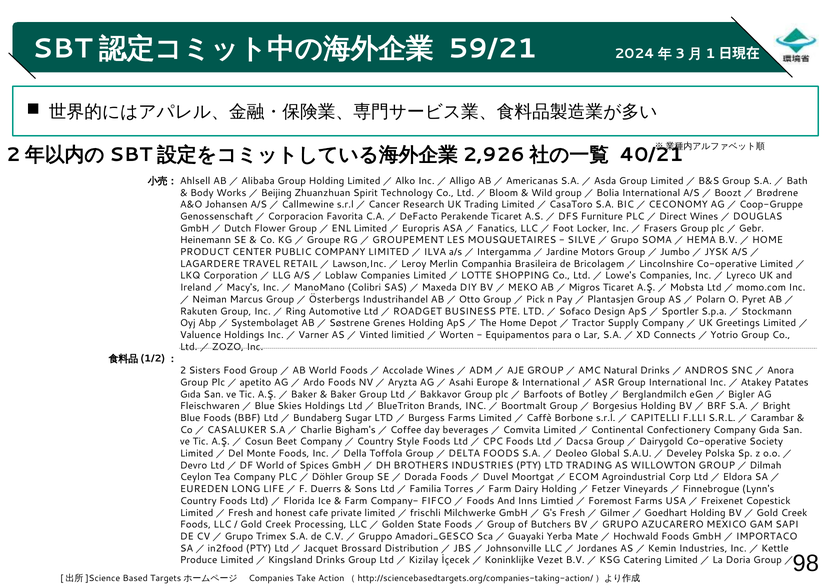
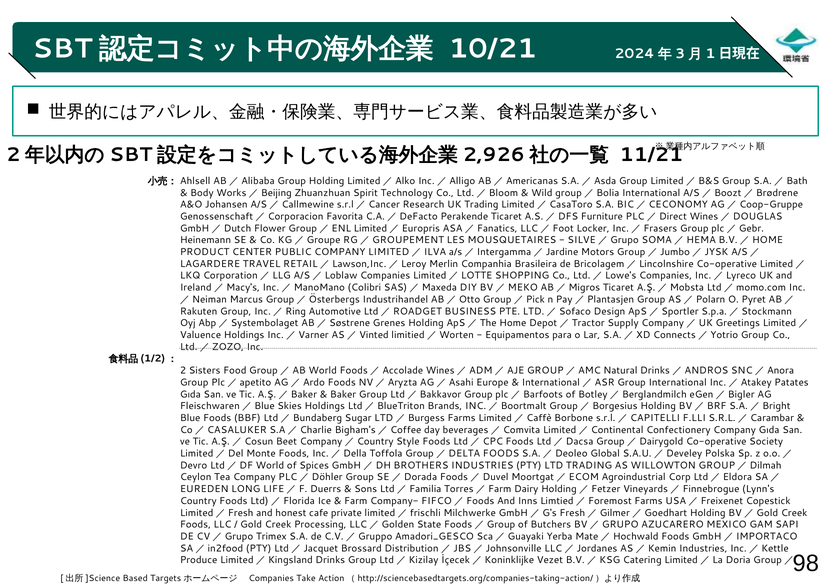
59/21: 59/21 -> 10/21 (493, 49)
40/21: 40/21 -> 11/21 (651, 155)
